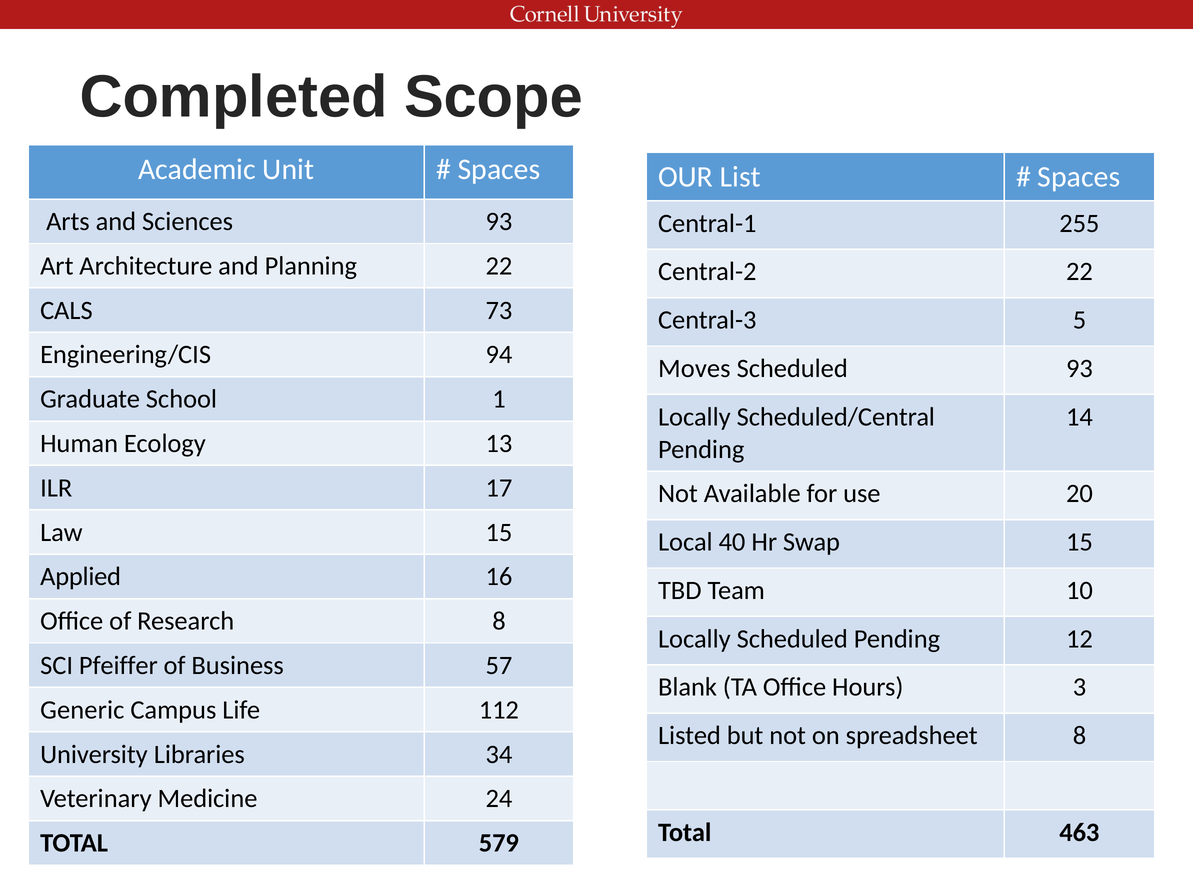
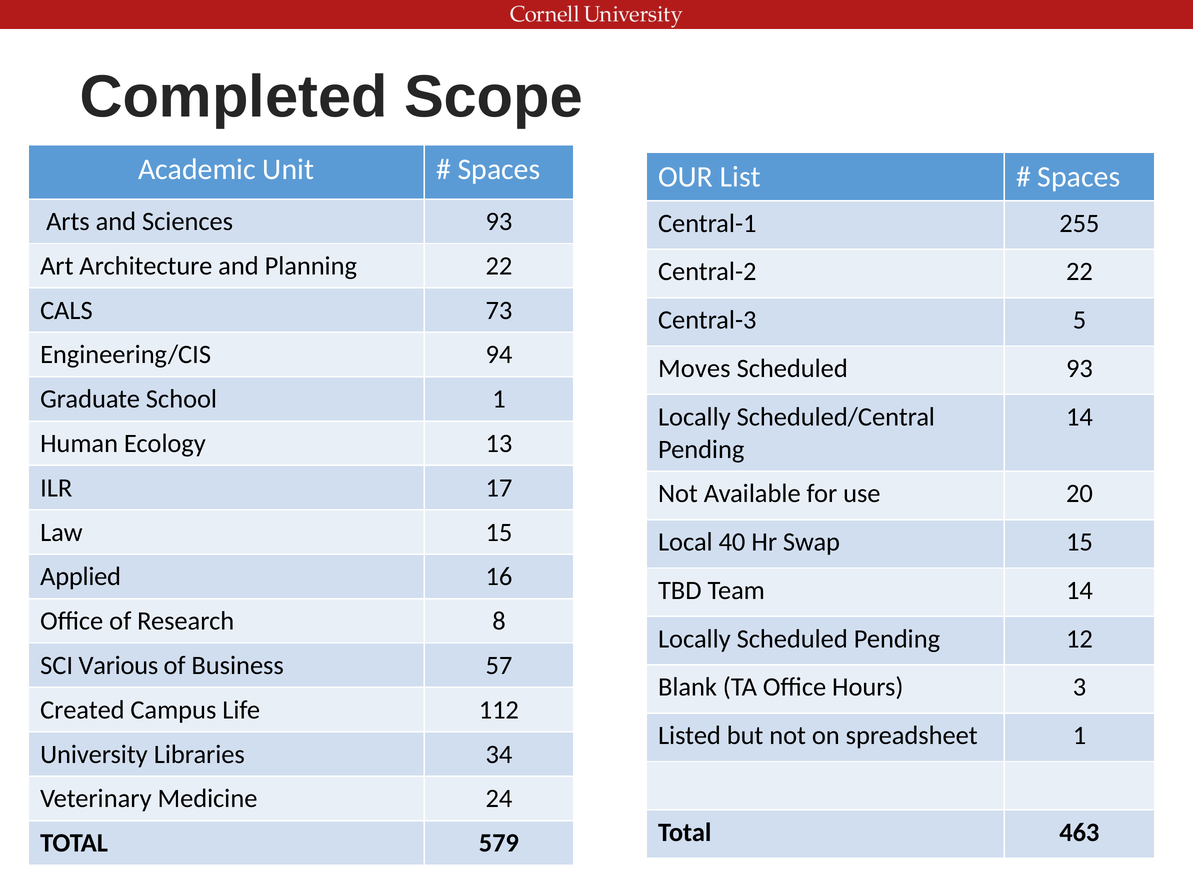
Team 10: 10 -> 14 (1079, 590)
Pfeiffer: Pfeiffer -> Various (118, 665)
Generic: Generic -> Created (82, 710)
spreadsheet 8: 8 -> 1 (1079, 735)
